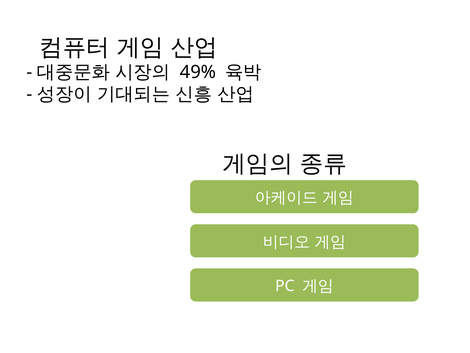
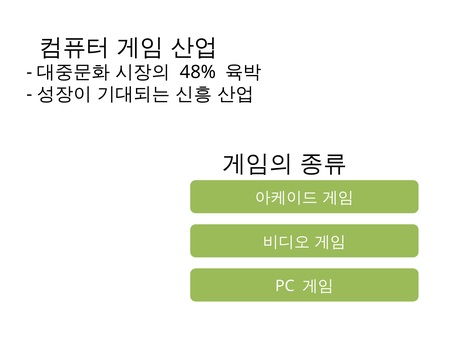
49%: 49% -> 48% (198, 72)
